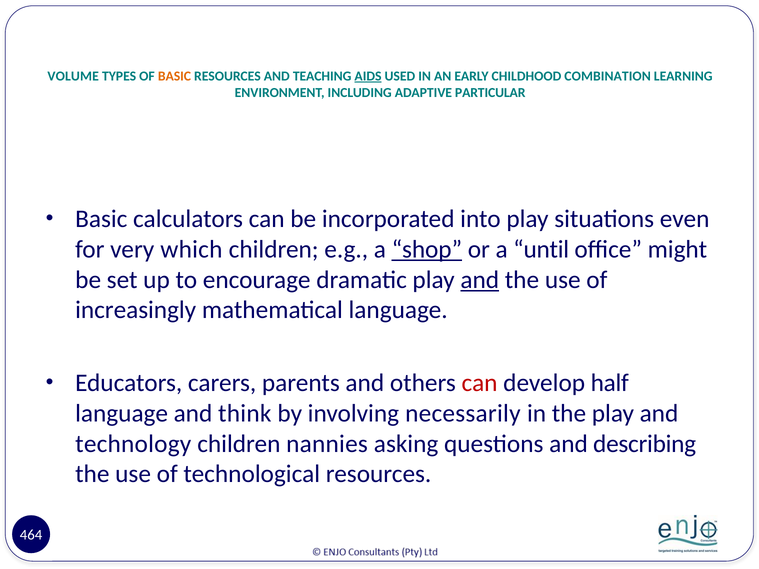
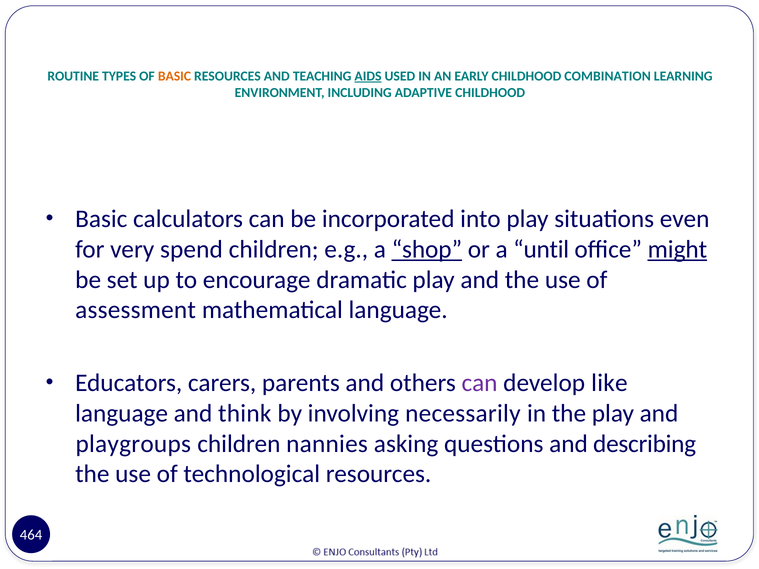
VOLUME: VOLUME -> ROUTINE (73, 76)
ADAPTIVE PARTICULAR: PARTICULAR -> CHILDHOOD (490, 93)
which: which -> spend (191, 250)
might underline: none -> present (677, 250)
and underline: present -> none (480, 280)
increasingly: increasingly -> assessment (136, 310)
can colour: red -> purple (480, 383)
half: half -> like (609, 383)
technology: technology -> playgroups (133, 444)
